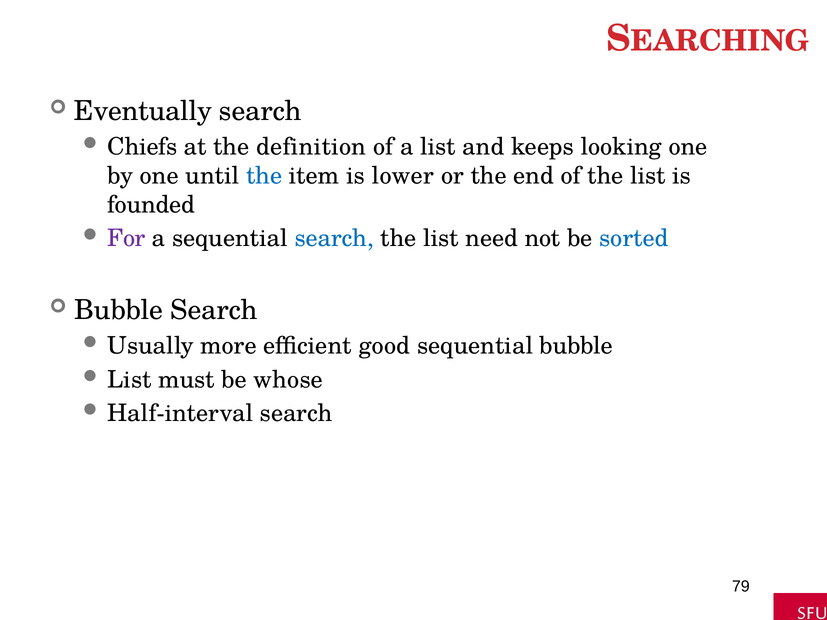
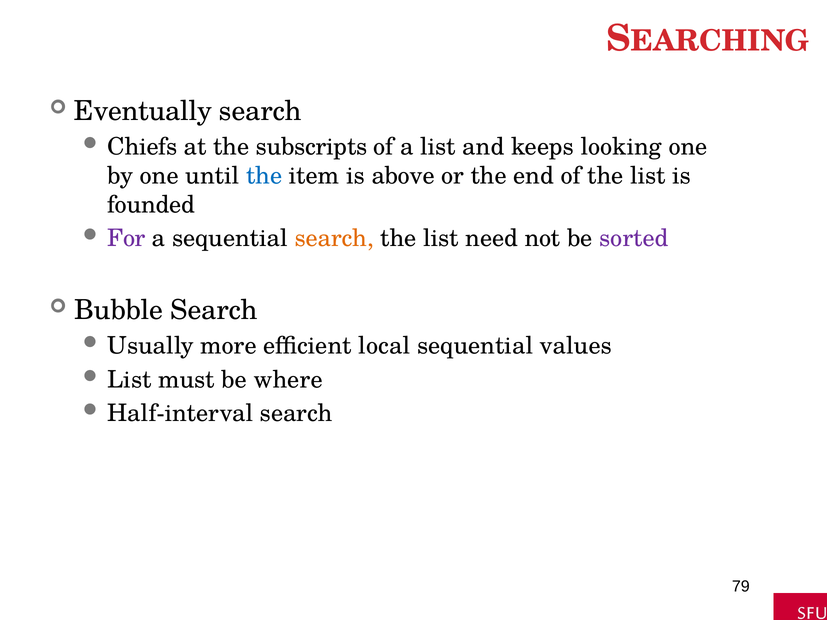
definition: definition -> subscripts (311, 147)
lower: lower -> above (403, 176)
search colour: blue -> orange (334, 239)
sorted colour: blue -> purple (634, 239)
good: good -> local (384, 346)
sequential bubble: bubble -> values (576, 346)
whose: whose -> where (288, 380)
